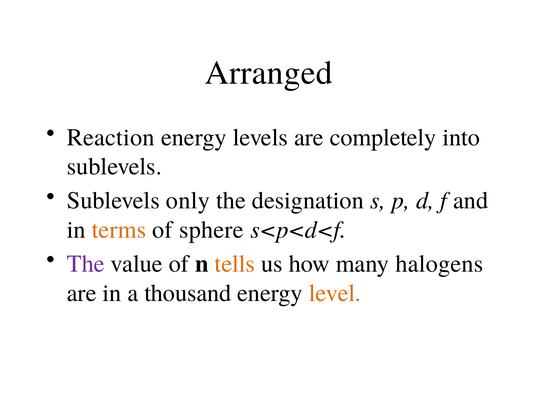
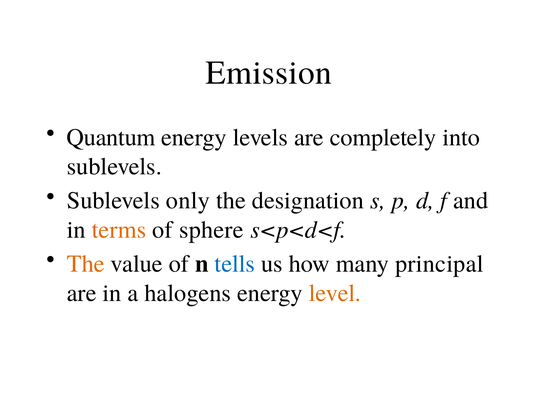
Arranged: Arranged -> Emission (269, 73)
Reaction: Reaction -> Quantum (111, 137)
The colour: purple -> orange (86, 264)
tells colour: orange -> blue (235, 264)
halogens: halogens -> principal (439, 264)
thousand: thousand -> halogens (188, 293)
